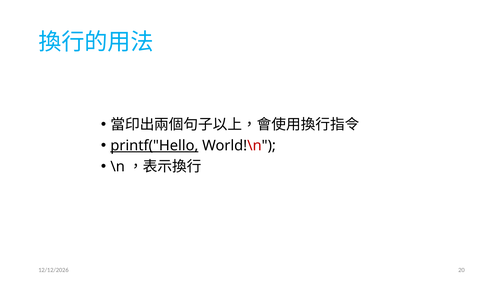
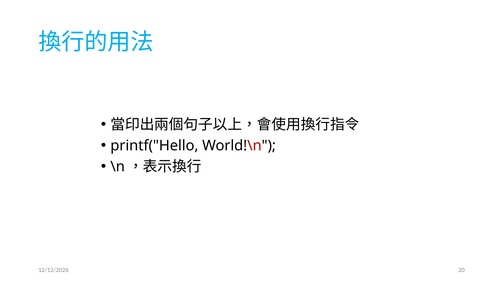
printf("Hello underline: present -> none (154, 146)
